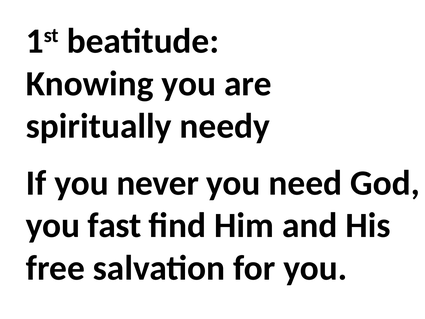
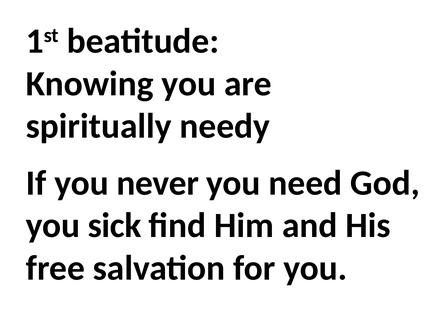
fast: fast -> sick (115, 225)
